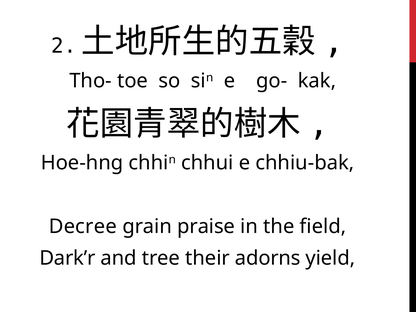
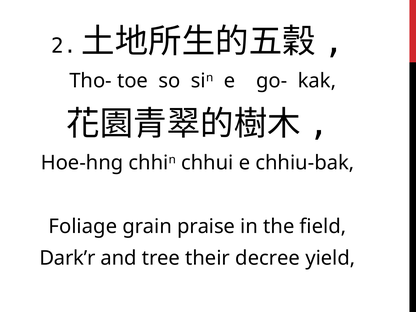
Decree: Decree -> Foliage (83, 226)
adorns: adorns -> decree (268, 258)
